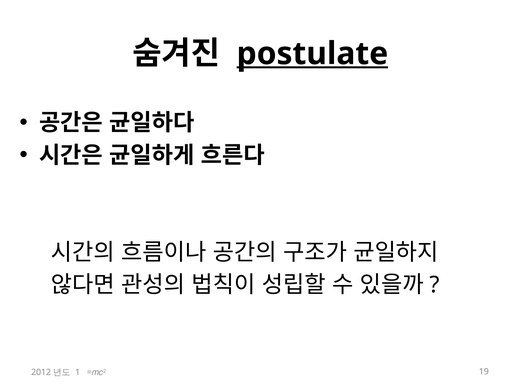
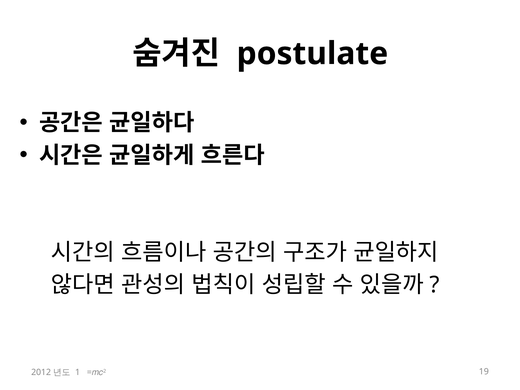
postulate underline: present -> none (312, 54)
